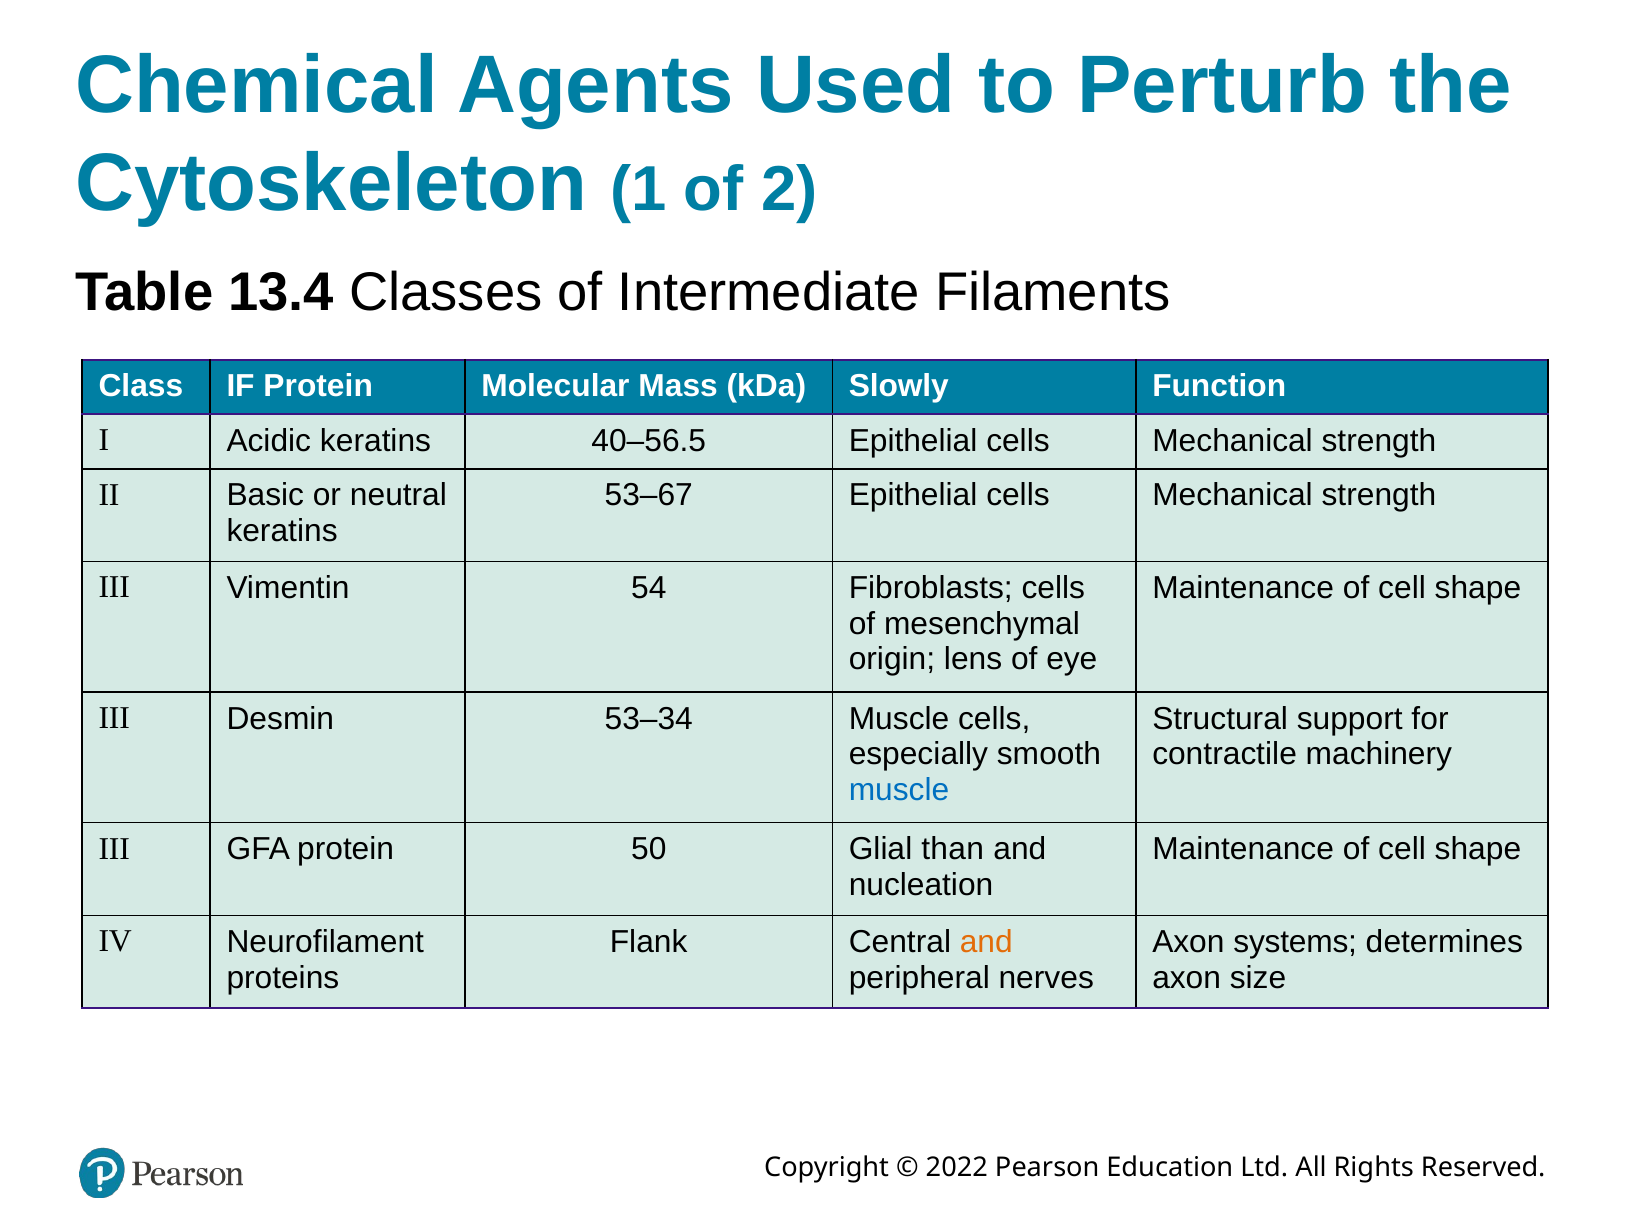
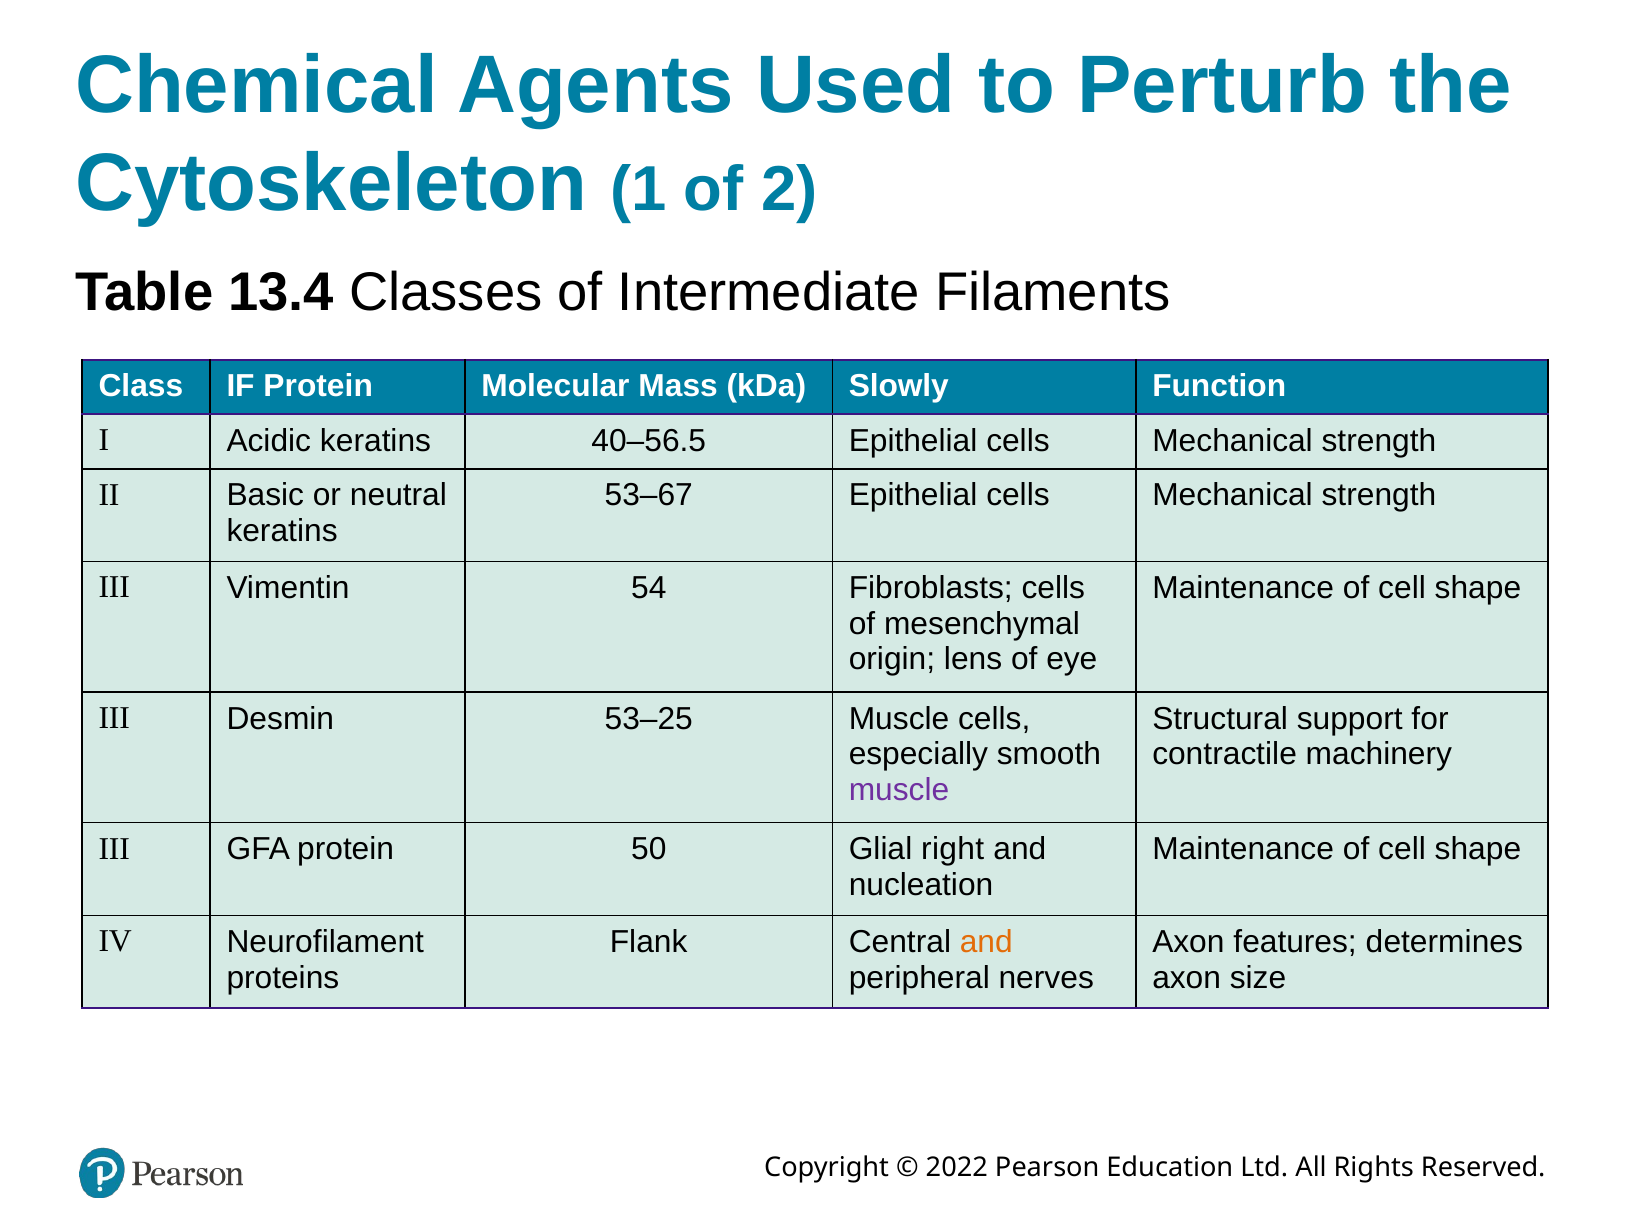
53–34: 53–34 -> 53–25 (649, 718)
muscle colour: blue -> purple (899, 789)
than: than -> right (953, 849)
systems: systems -> features (1295, 941)
